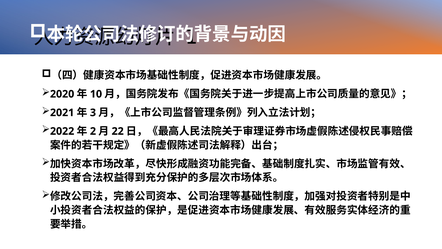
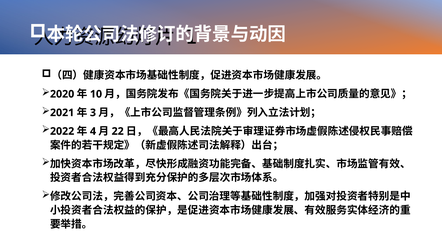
2: 2 -> 4 (93, 131)
